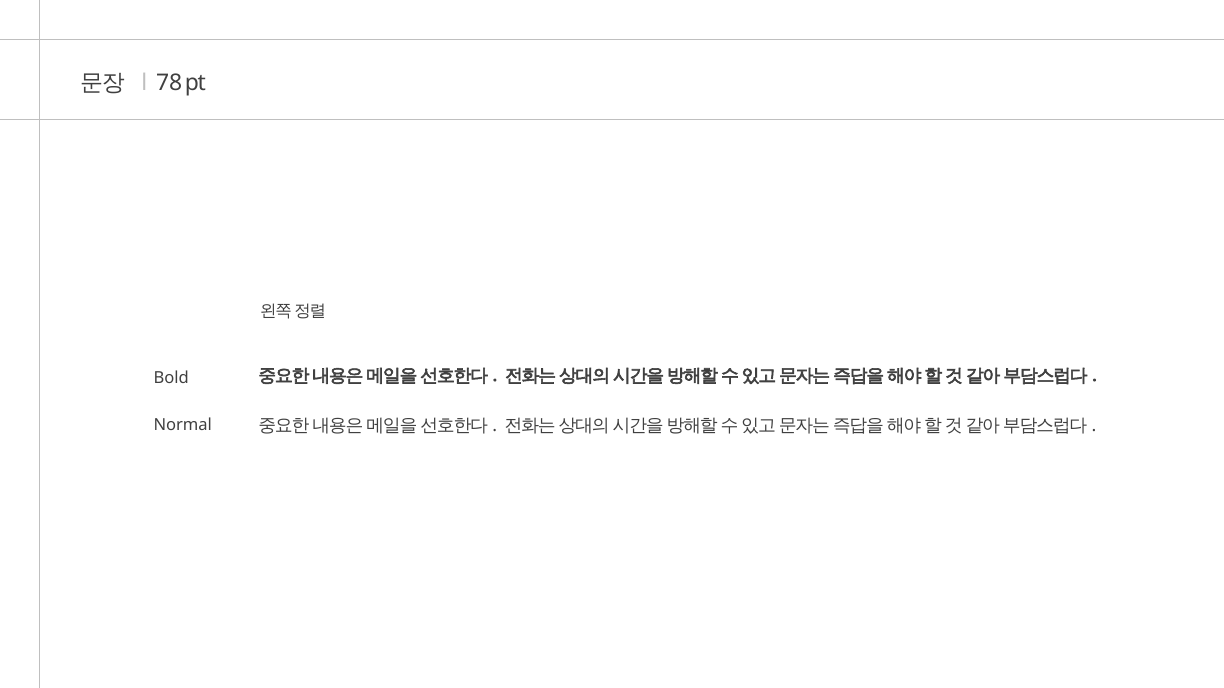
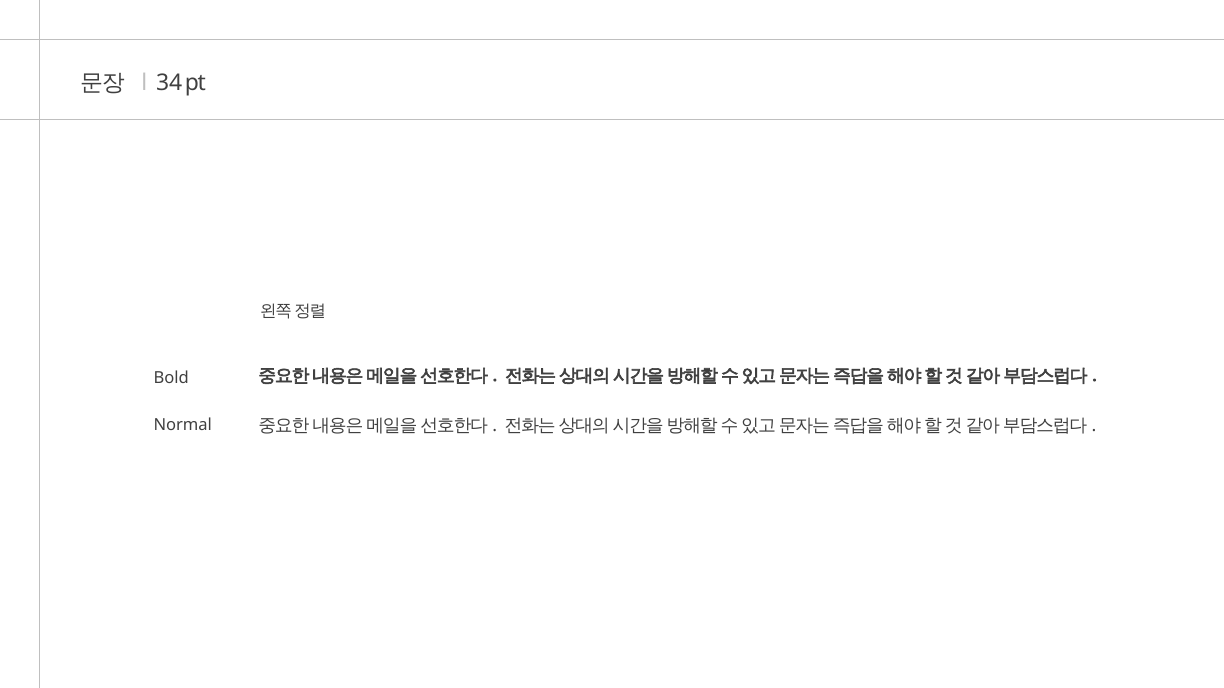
78: 78 -> 34 (169, 83)
